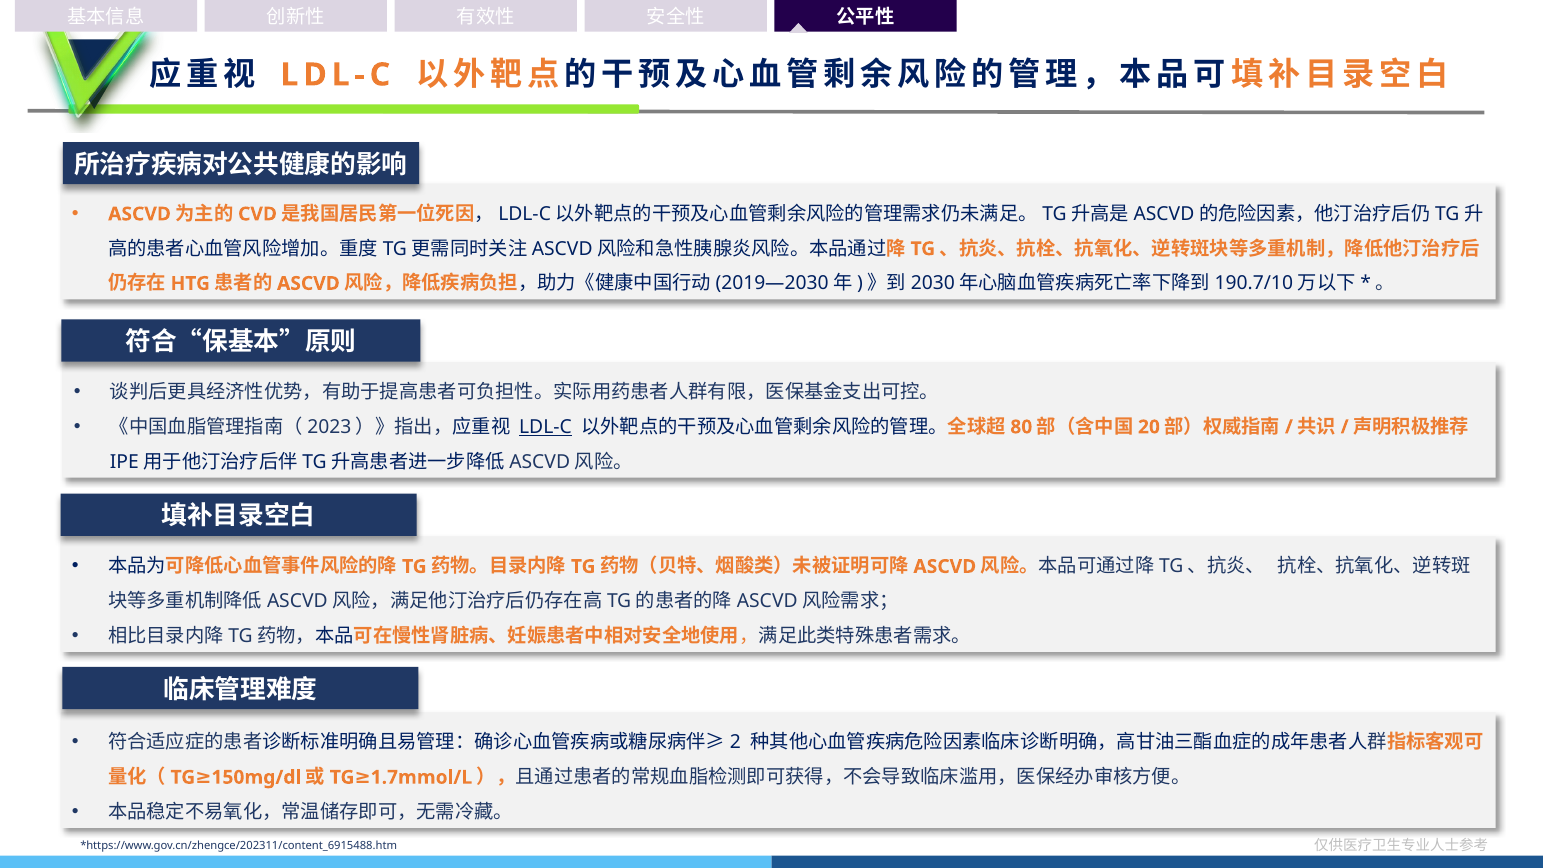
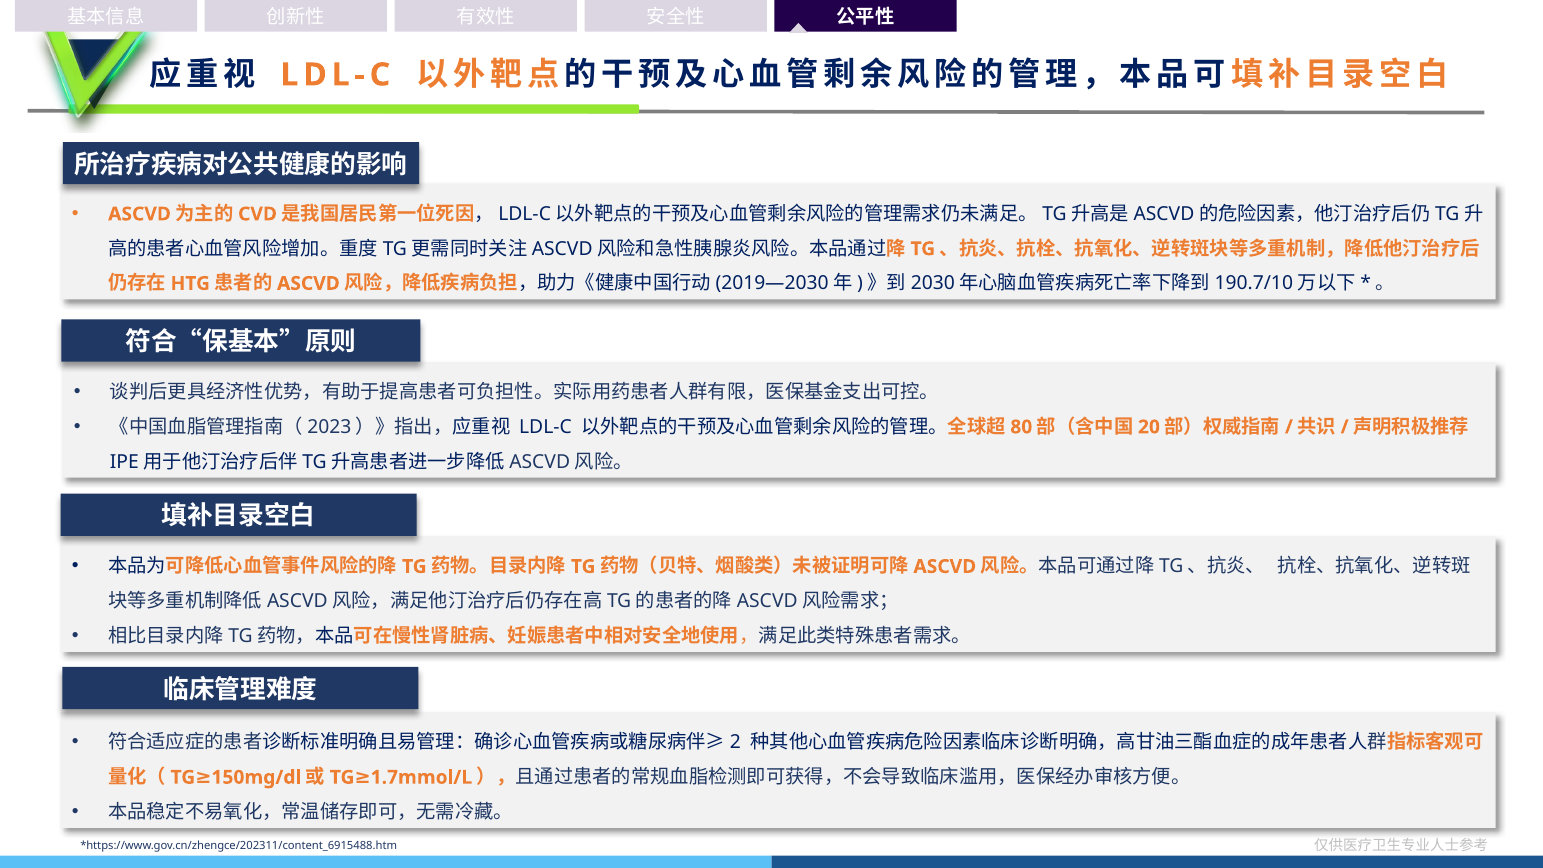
LDL-C underline: present -> none (545, 427)
